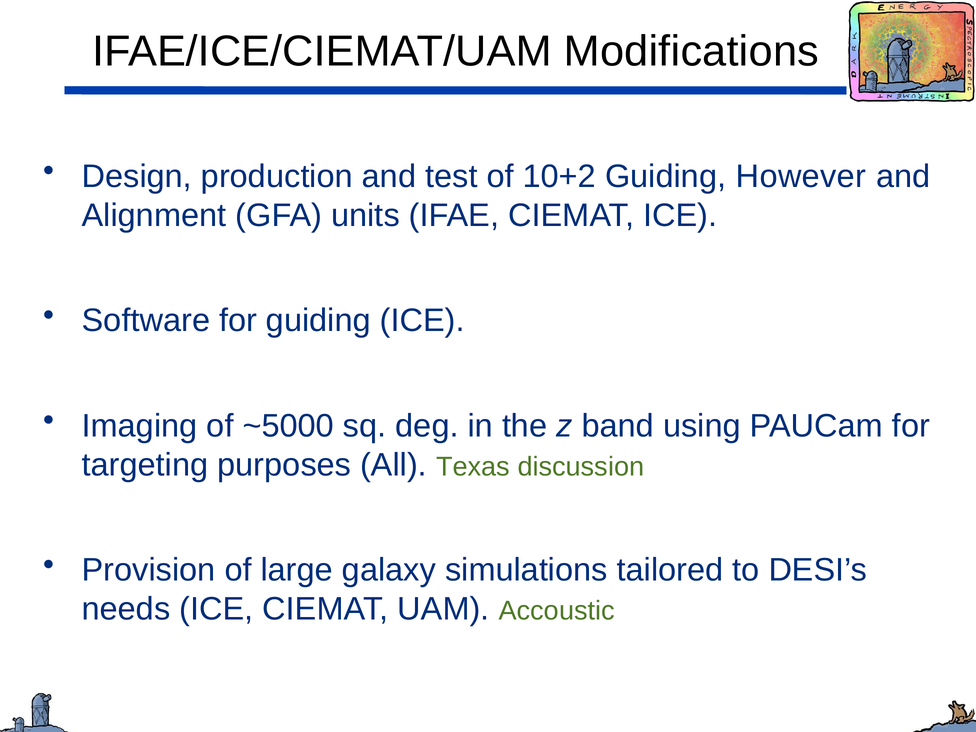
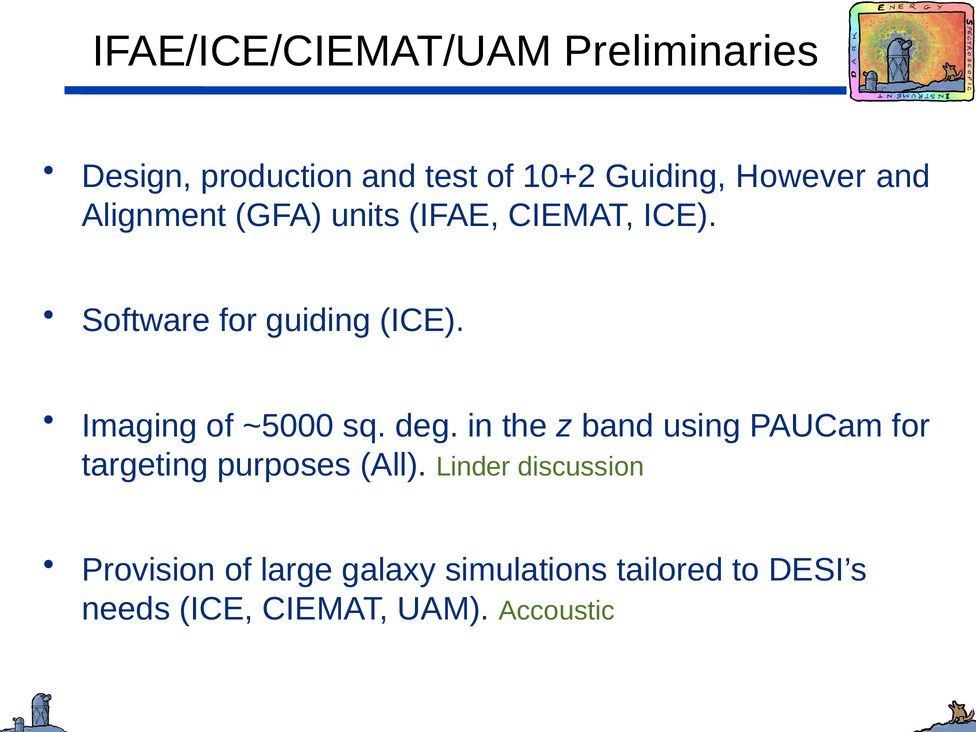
Modifications: Modifications -> Preliminaries (691, 51)
Texas: Texas -> Linder (473, 467)
